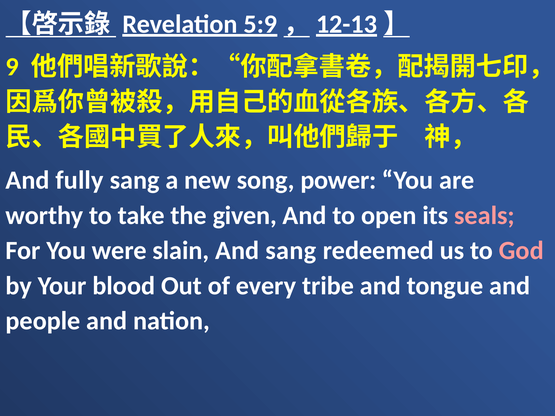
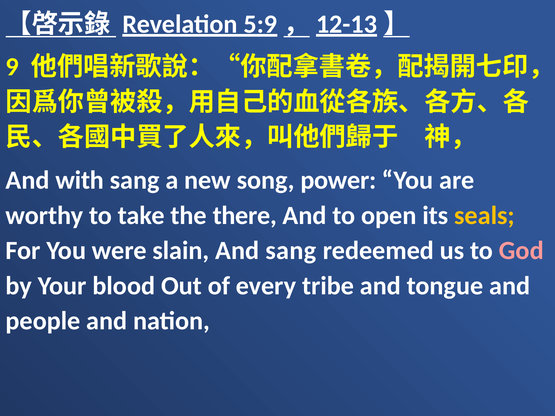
fully: fully -> with (80, 180)
given: given -> there (245, 216)
seals colour: pink -> yellow (484, 216)
